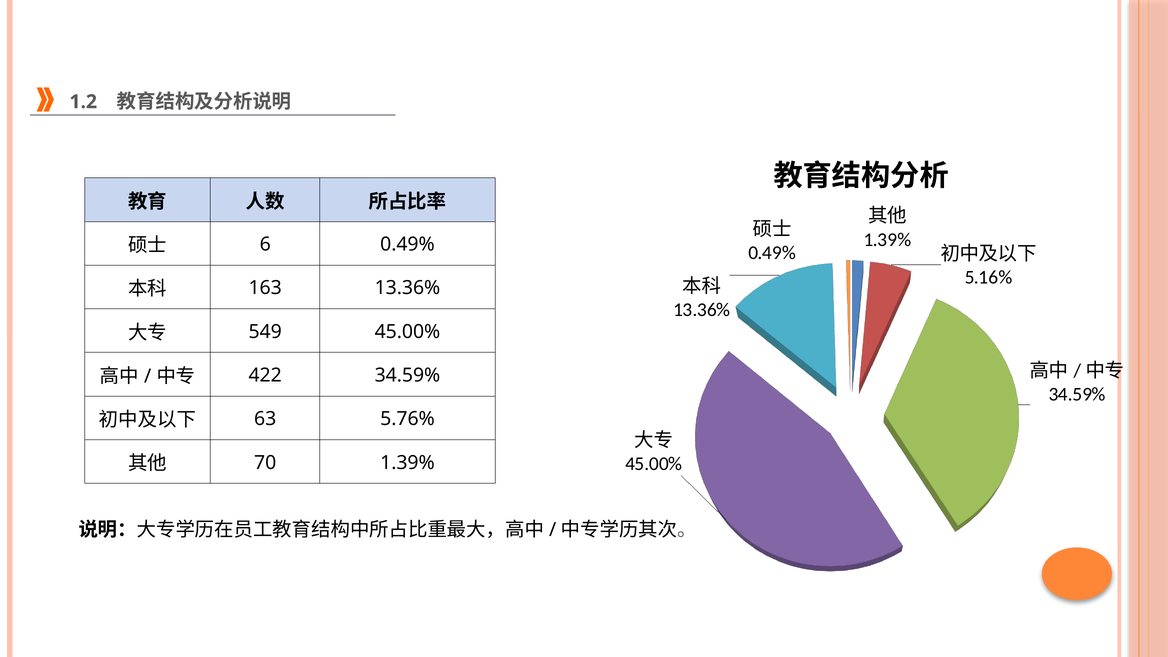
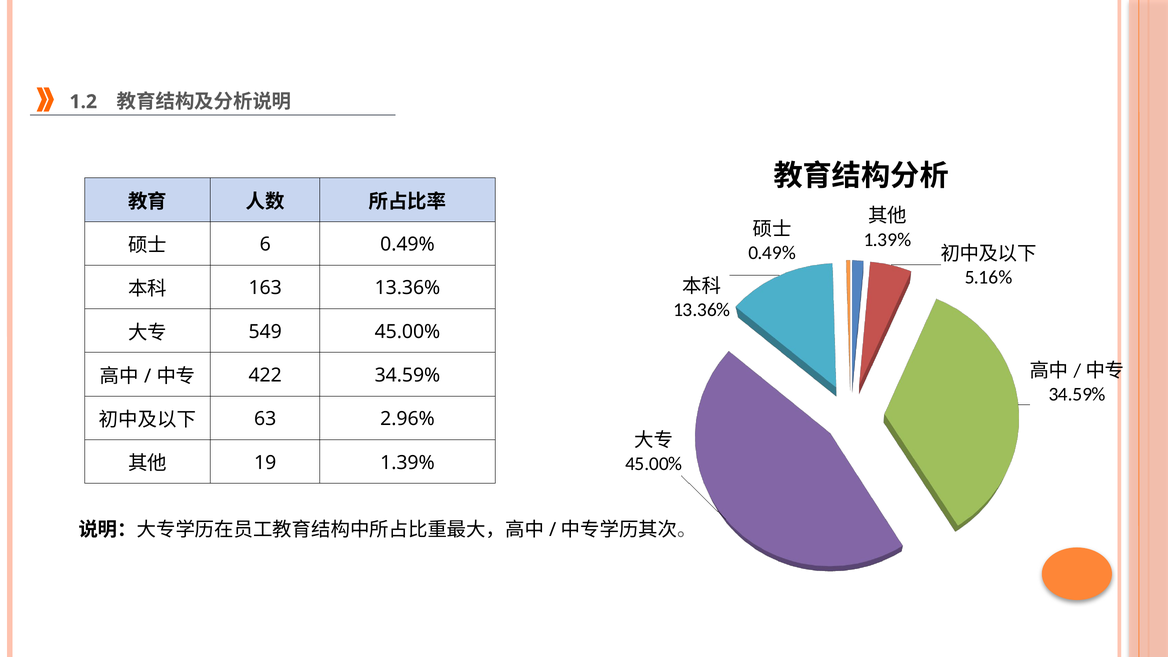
5.76%: 5.76% -> 2.96% (407, 419)
70: 70 -> 19 (265, 462)
